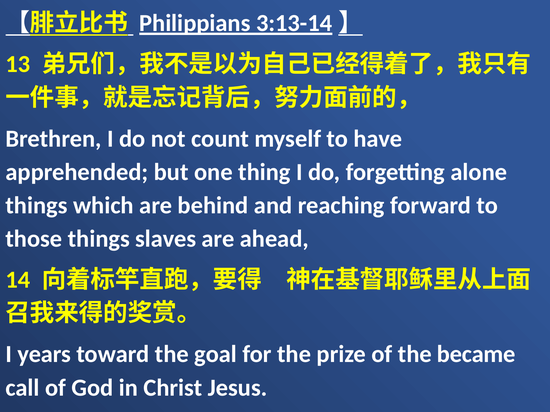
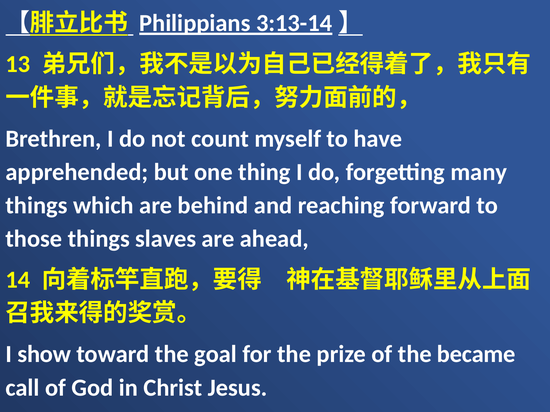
alone: alone -> many (479, 172)
years: years -> show (44, 355)
